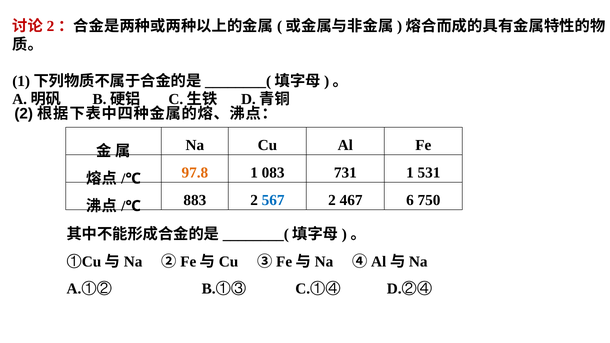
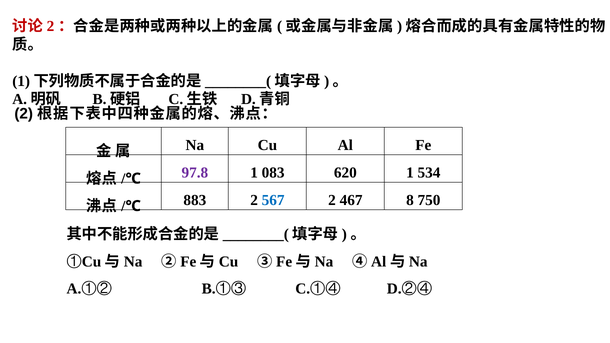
97.8 colour: orange -> purple (195, 173)
731: 731 -> 620 (345, 173)
531: 531 -> 534 (429, 173)
6: 6 -> 8 (410, 200)
